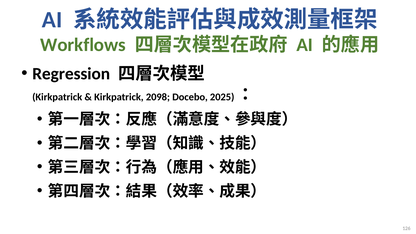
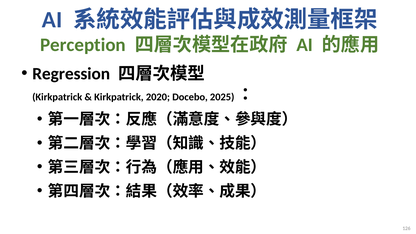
Workflows: Workflows -> Perception (83, 45)
2098: 2098 -> 2020 (158, 97)
